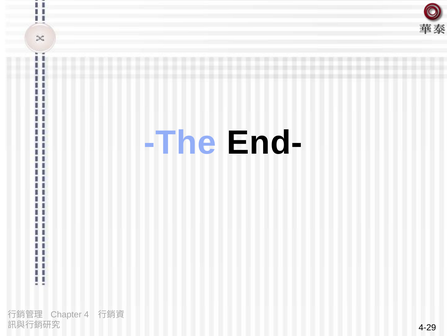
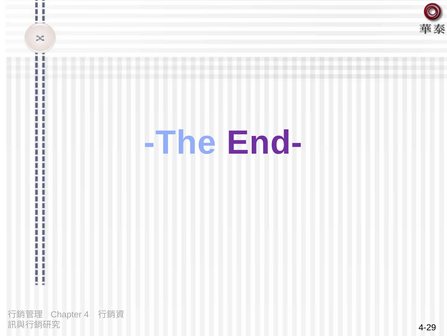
End- colour: black -> purple (265, 142)
